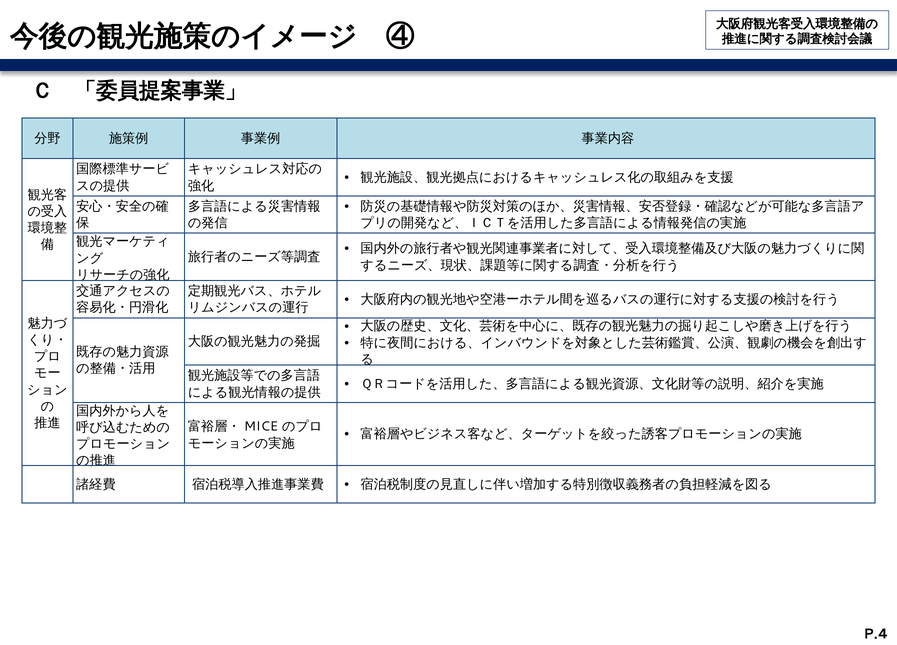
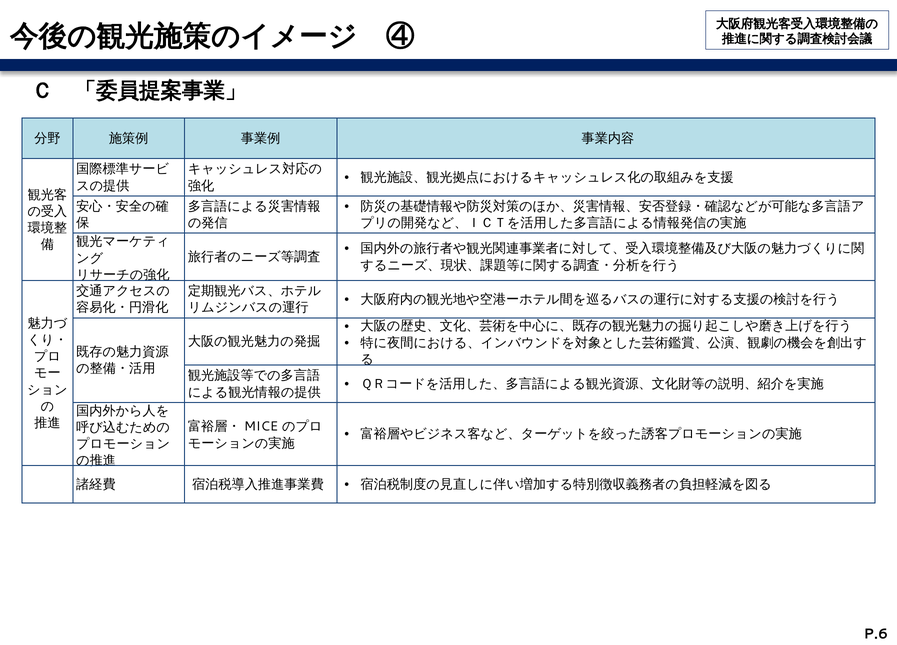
P.4: P.4 -> P.6 (876, 634)
